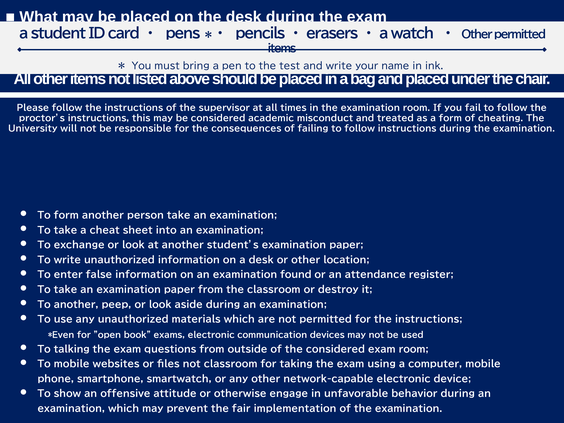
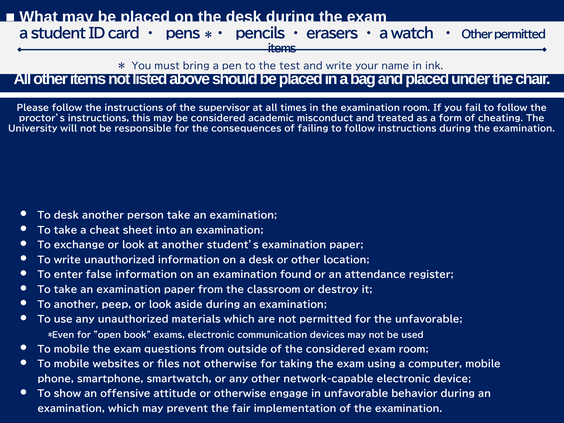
To form: form -> desk (66, 215)
for the instructions: instructions -> unfavorable (429, 320)
talking: talking -> mobile (72, 349)
not classroom: classroom -> otherwise (231, 364)
